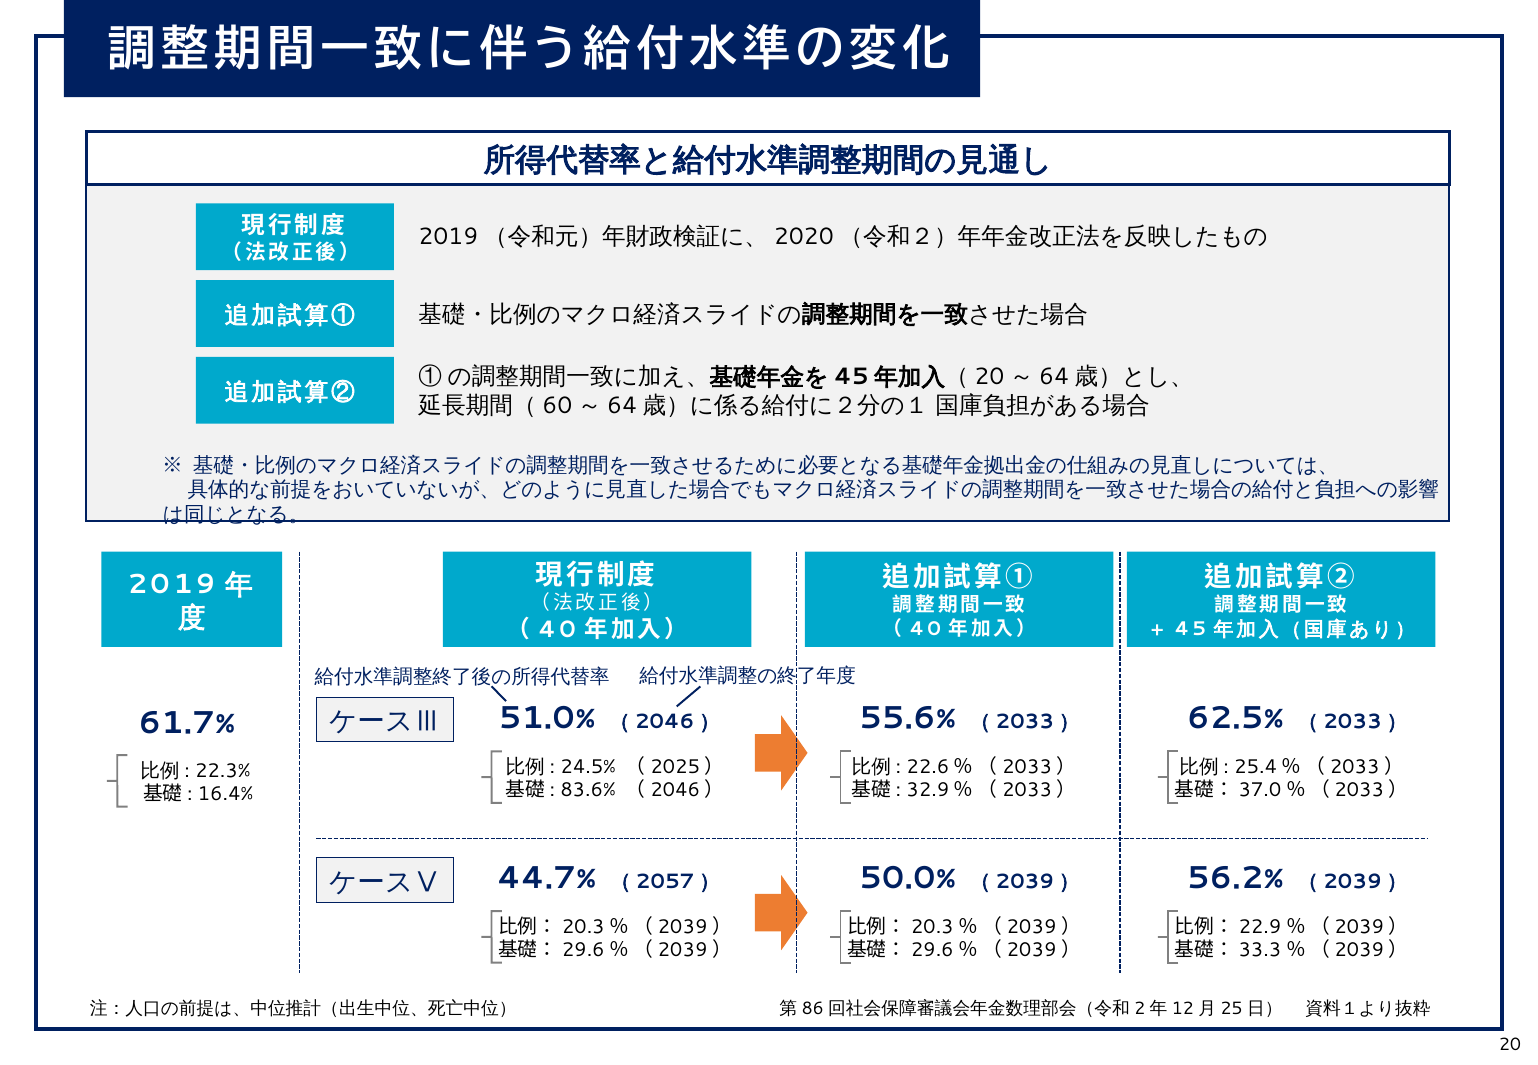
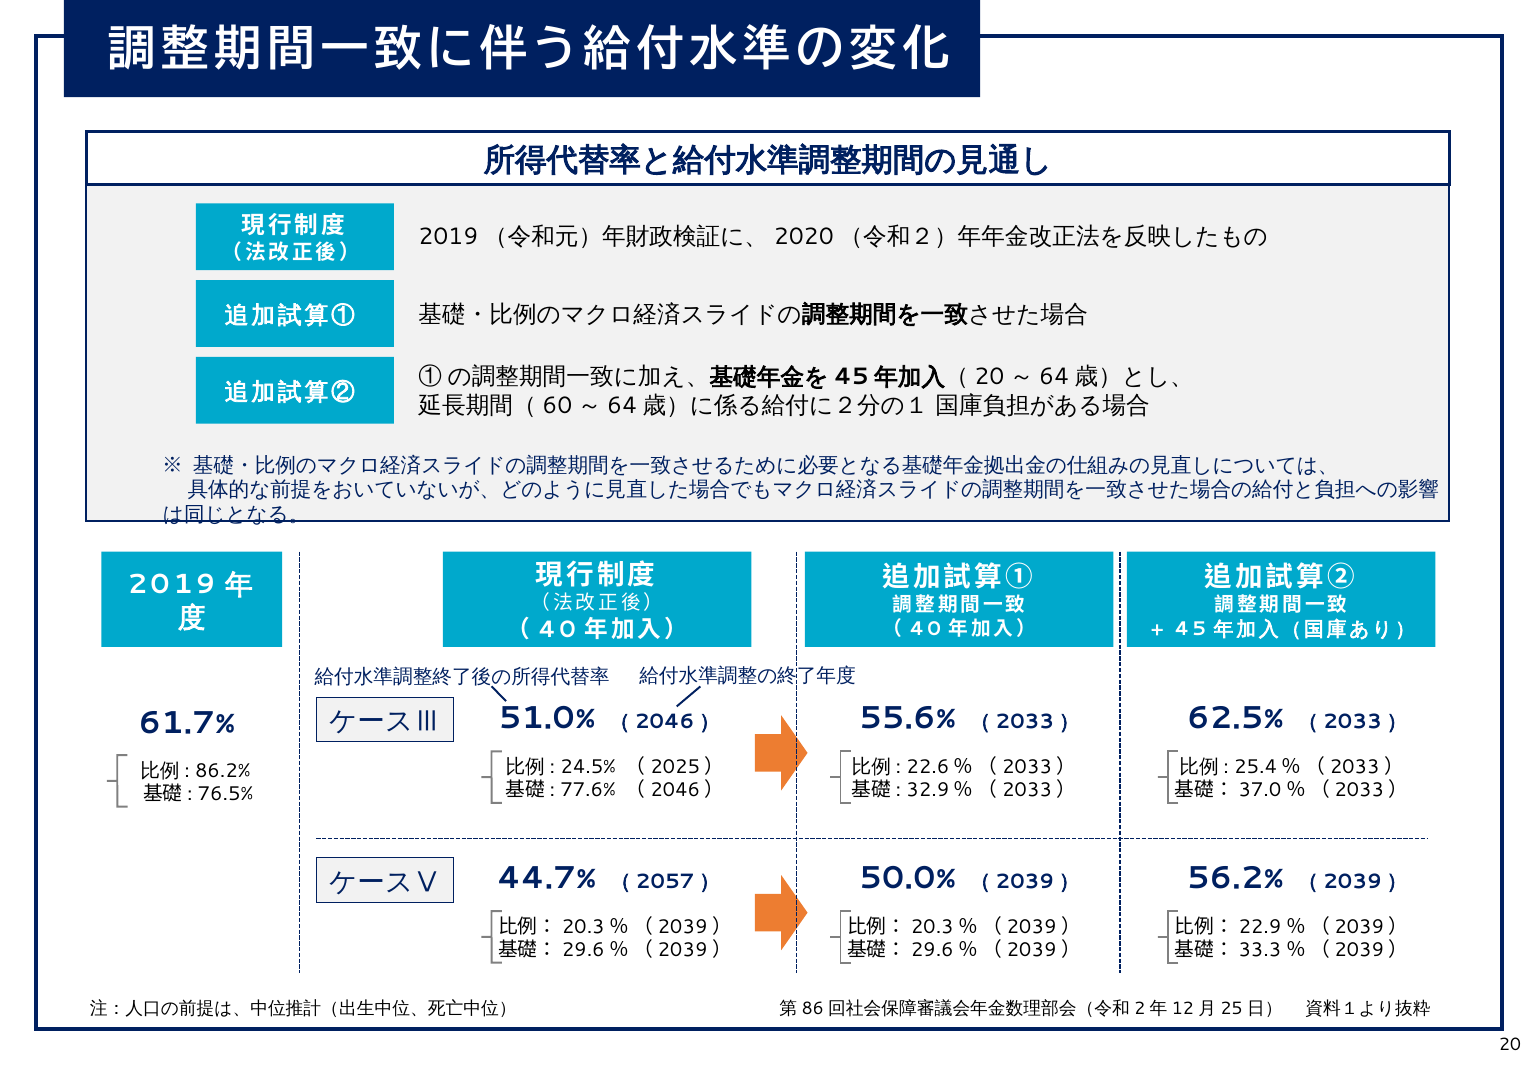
22.3%: 22.3% -> 86.2% (223, 770)
83.6%: 83.6% -> 77.6% (588, 790)
16.4%: 16.4% -> 76.5% (226, 794)
